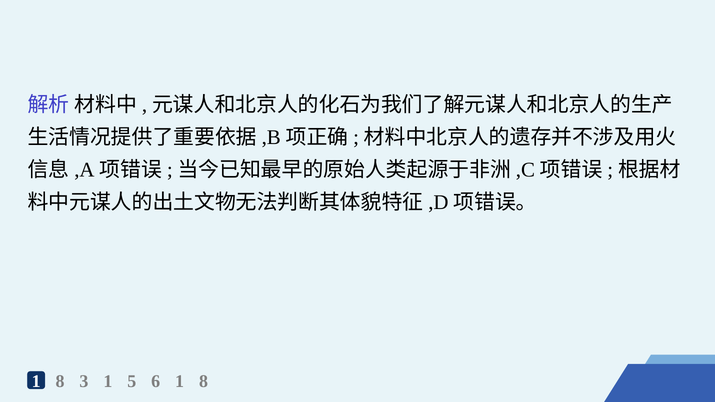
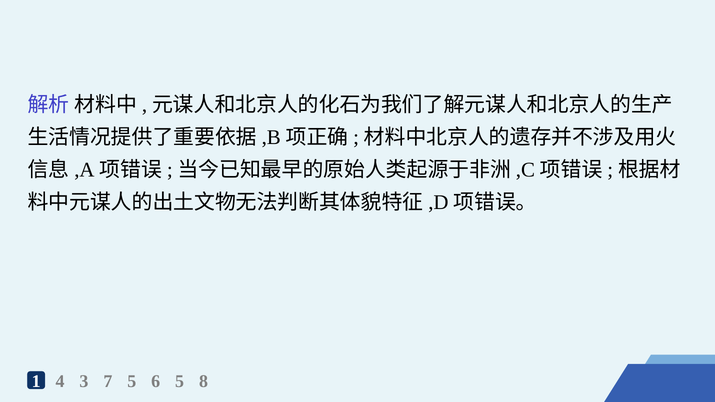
8: 8 -> 4 (60, 382)
3 1: 1 -> 7 (108, 382)
6 1: 1 -> 5 (180, 382)
